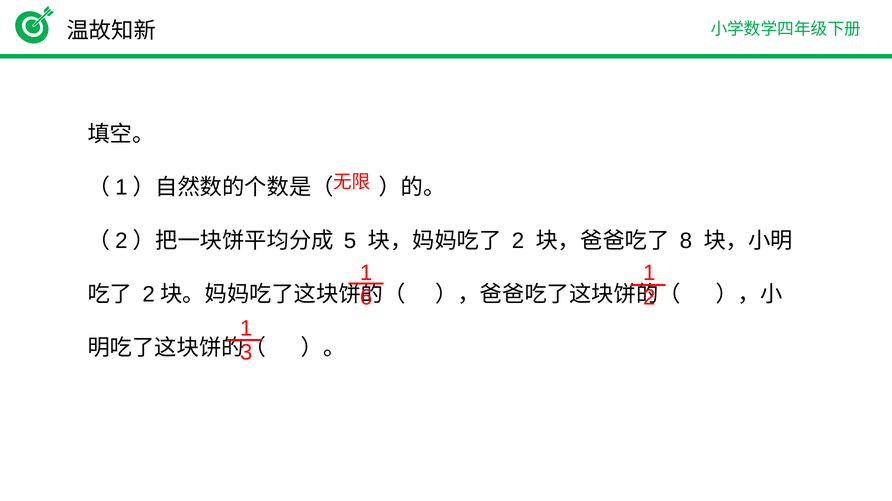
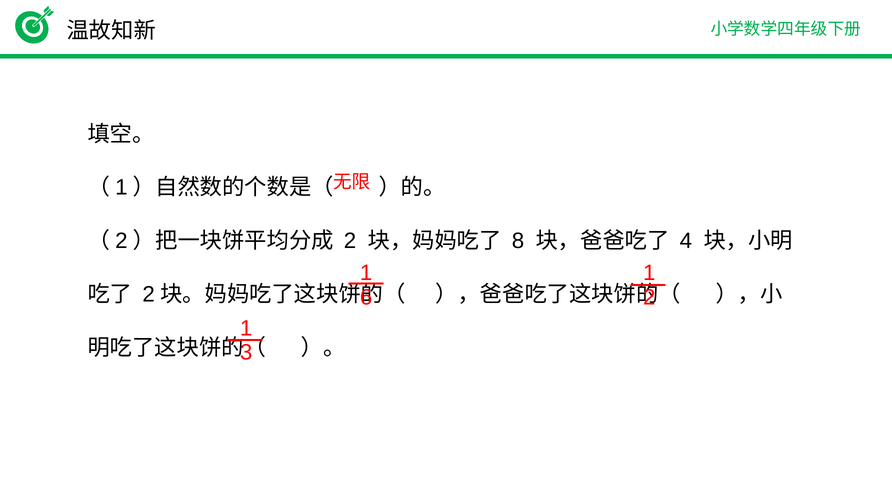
5: 5 -> 2 (350, 241)
2: 2 -> 8 (518, 241)
8: 8 -> 4 (686, 241)
